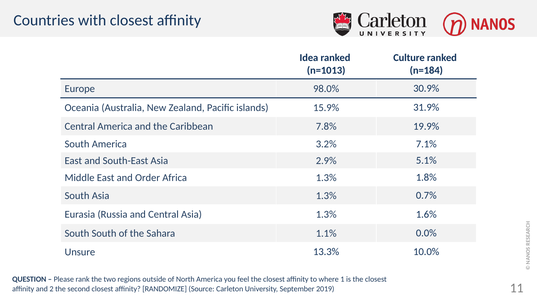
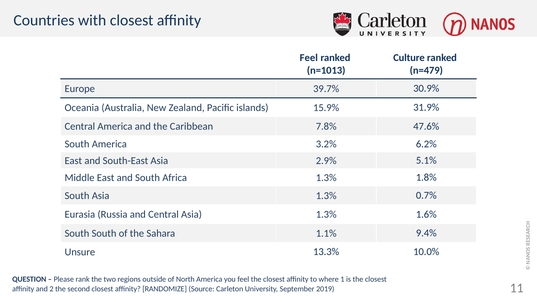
Idea: Idea -> Feel (309, 58)
n=184: n=184 -> n=479 (426, 71)
98.0%: 98.0% -> 39.7% (326, 89)
19.9%: 19.9% -> 47.6% (426, 126)
7.1%: 7.1% -> 6.2% (426, 144)
and Order: Order -> South (148, 178)
0.0%: 0.0% -> 9.4% (426, 233)
